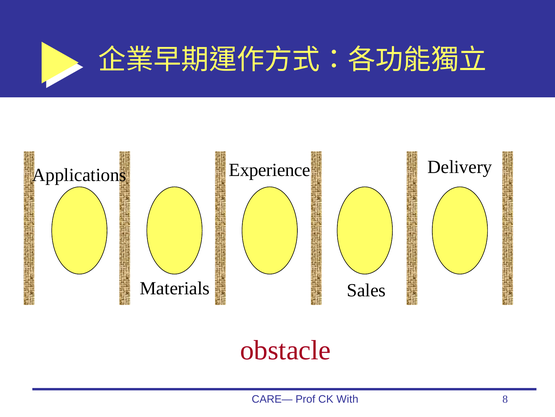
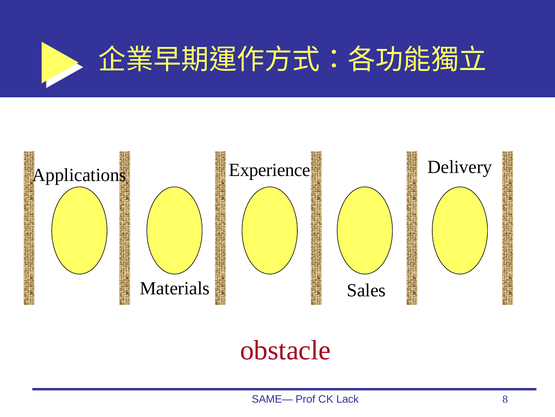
CARE—: CARE— -> SAME— (272, 399)
With: With -> Lack (348, 399)
